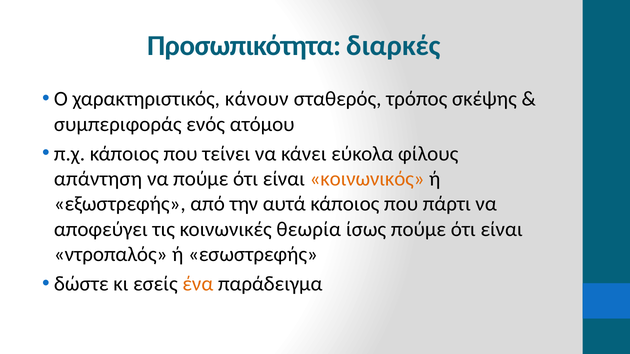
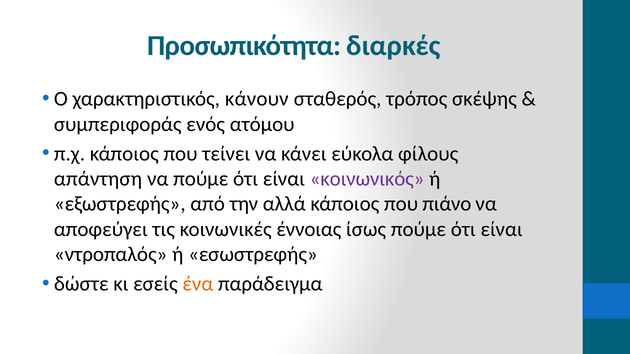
κοινωνικός colour: orange -> purple (367, 179)
αυτά: αυτά -> αλλά (284, 204)
πάρτι: πάρτι -> πιάνο (447, 204)
θεωρία: θεωρία -> έννοιας (309, 229)
